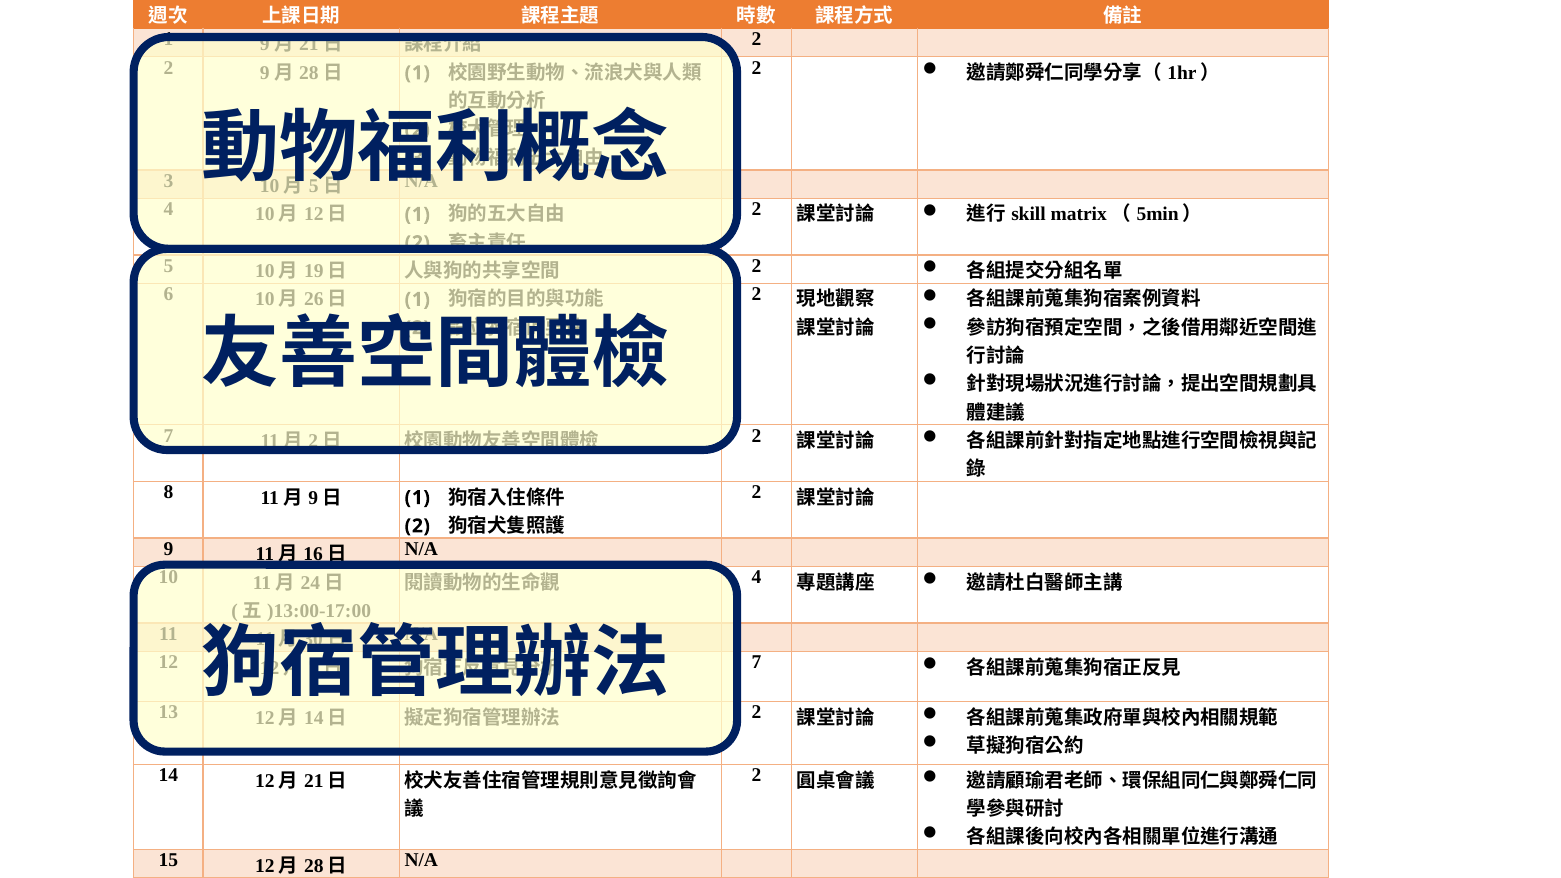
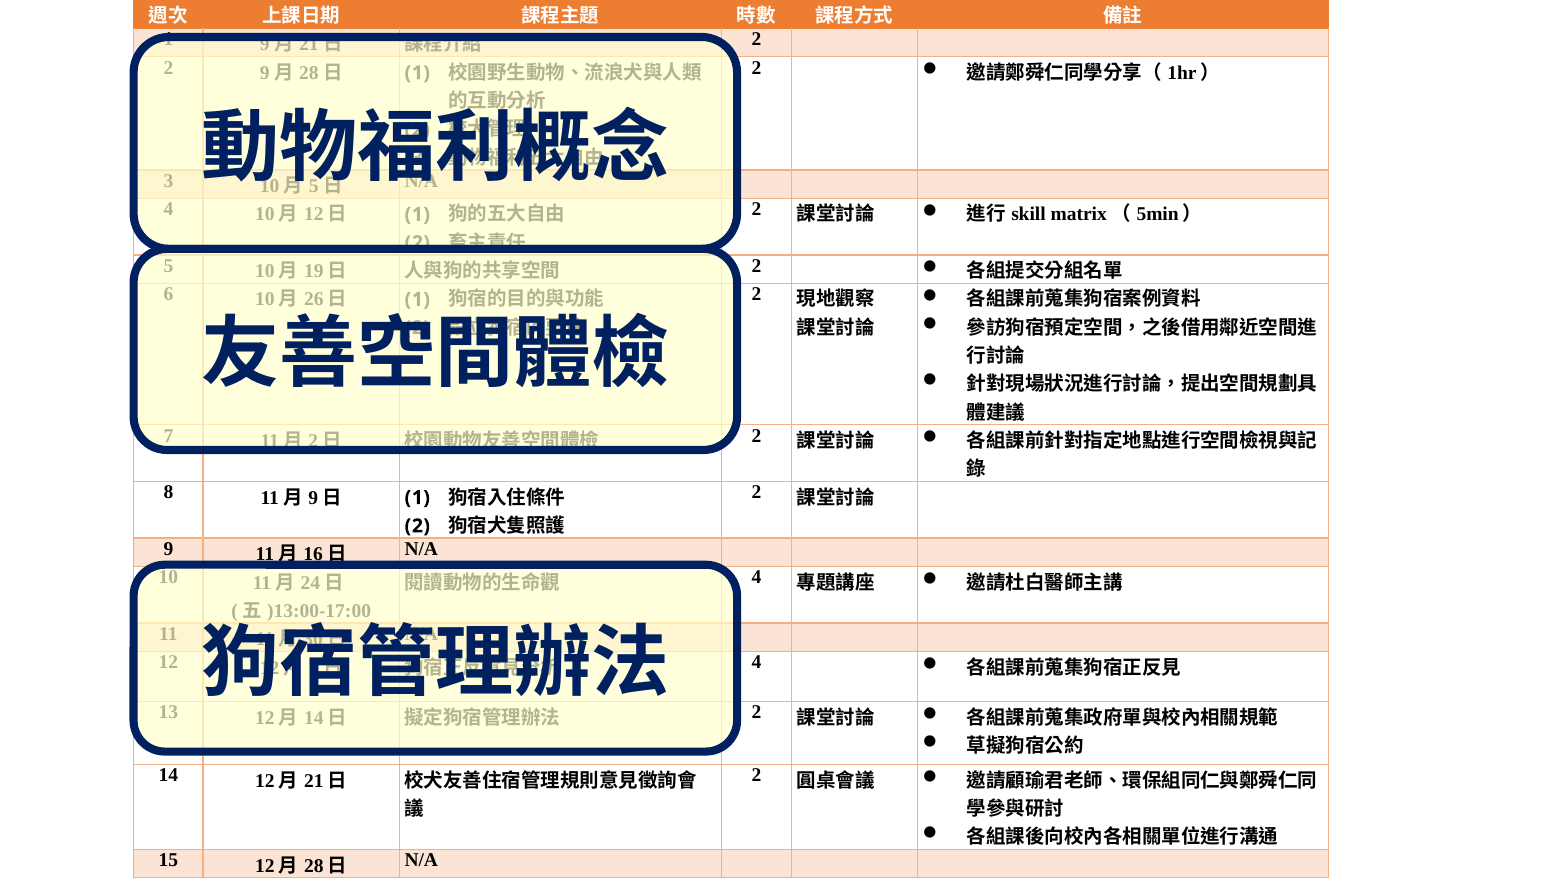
7: 7 -> 4 (756, 662)
